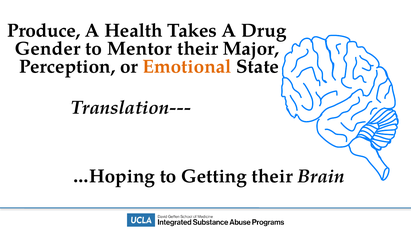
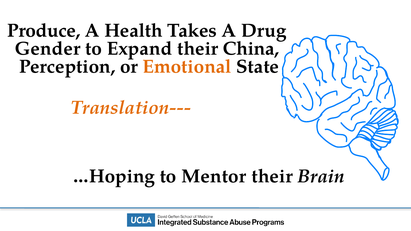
Mentor: Mentor -> Expand (140, 49)
Major: Major -> China (251, 49)
Translation--- colour: black -> orange (131, 108)
Getting: Getting -> Mentor (214, 176)
